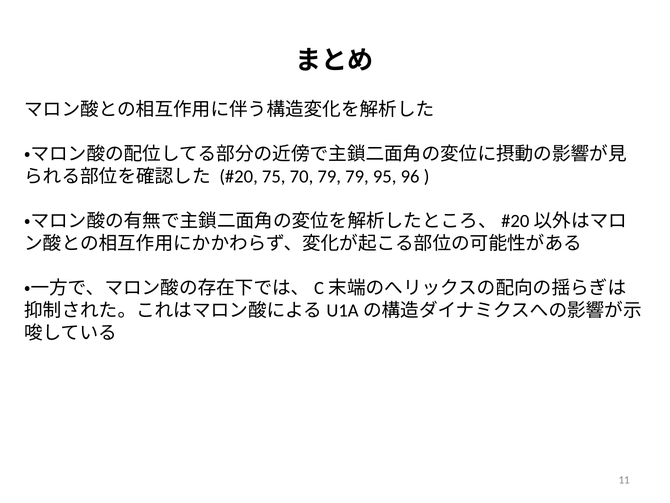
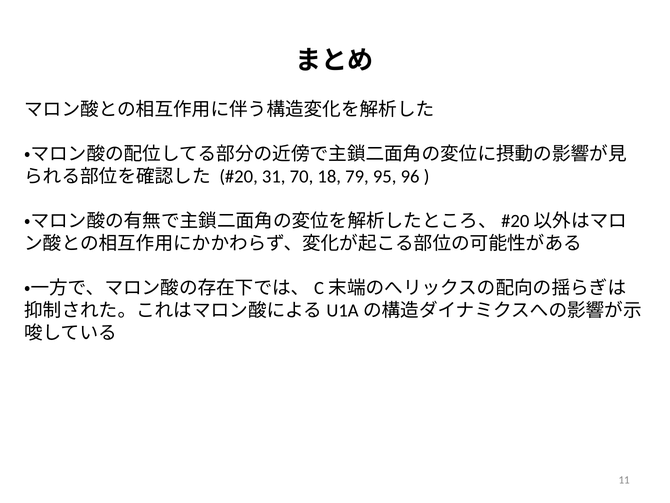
75: 75 -> 31 (274, 176)
70 79: 79 -> 18 (329, 176)
